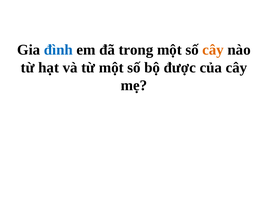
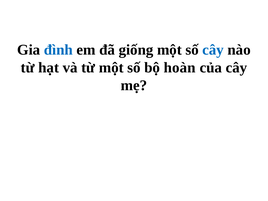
trong: trong -> giống (136, 50)
cây colour: orange -> blue (213, 50)
được: được -> hoàn (180, 68)
